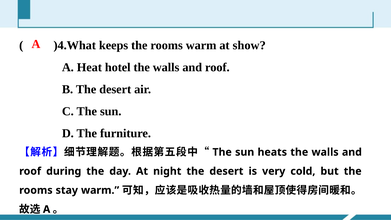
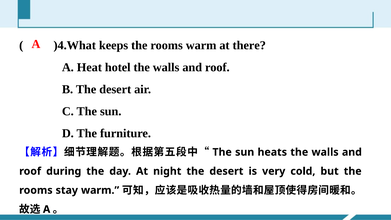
show: show -> there (249, 45)
